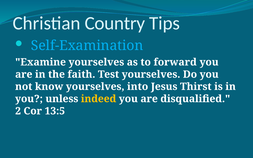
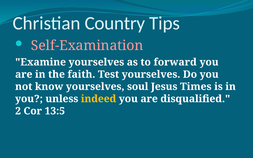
Self-Examination colour: light blue -> pink (87, 46)
into: into -> soul (138, 87)
Thirst: Thirst -> Times (196, 87)
